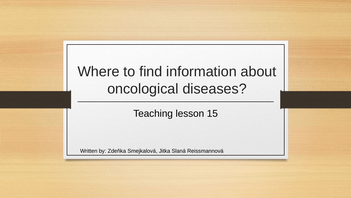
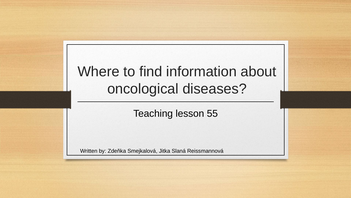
15: 15 -> 55 (212, 113)
